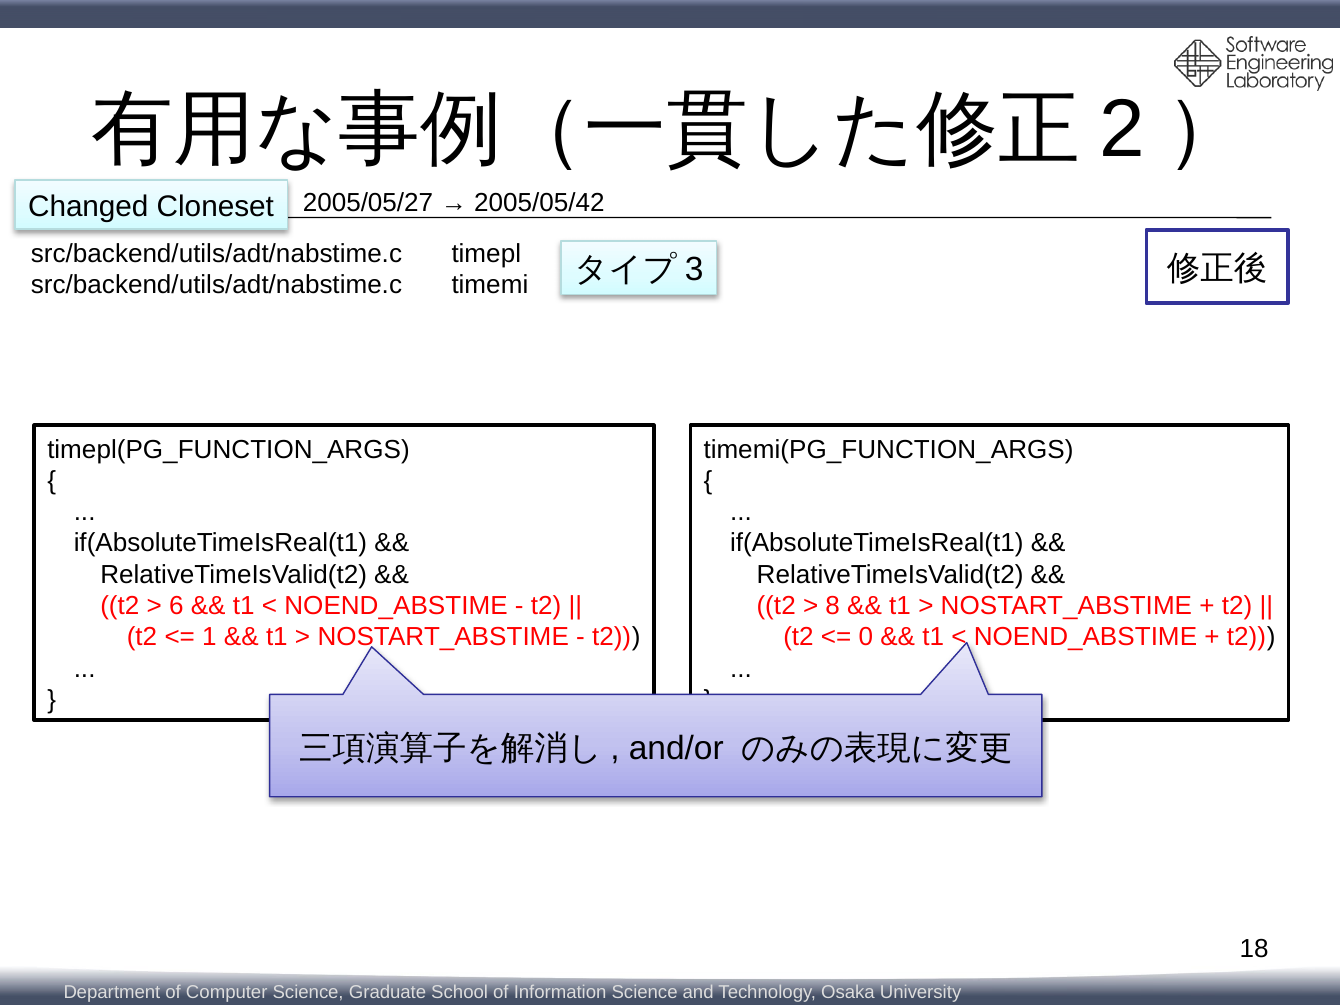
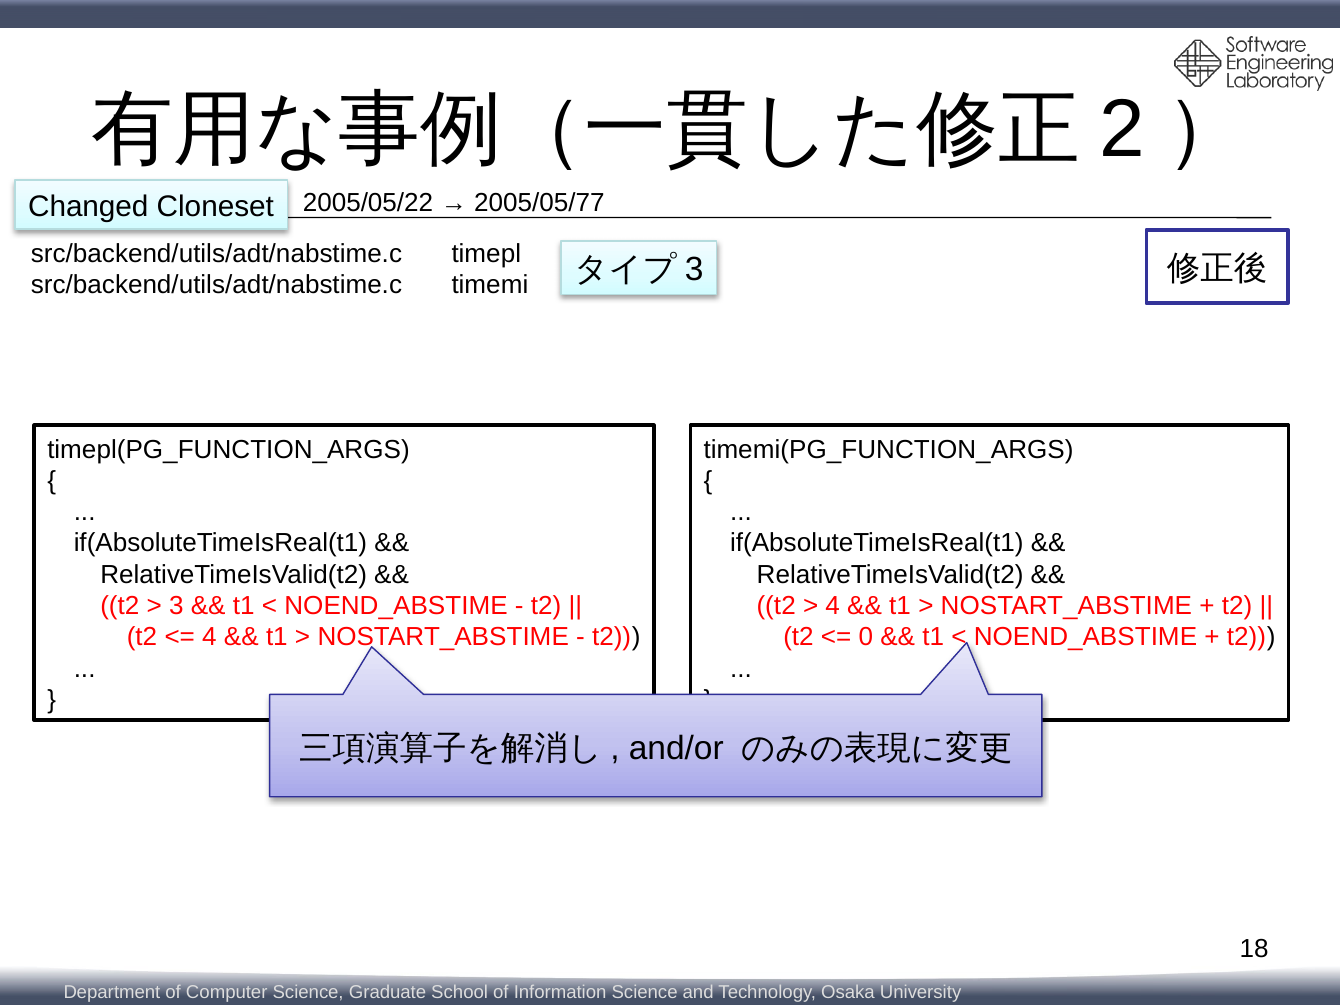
2005/05/27: 2005/05/27 -> 2005/05/22 (368, 202)
2005/05/42: 2005/05/42 -> 2005/05/77 (539, 202)
6: 6 -> 3 (176, 606)
8: 8 -> 4 (833, 606)
1: 1 -> 4 (209, 637)
